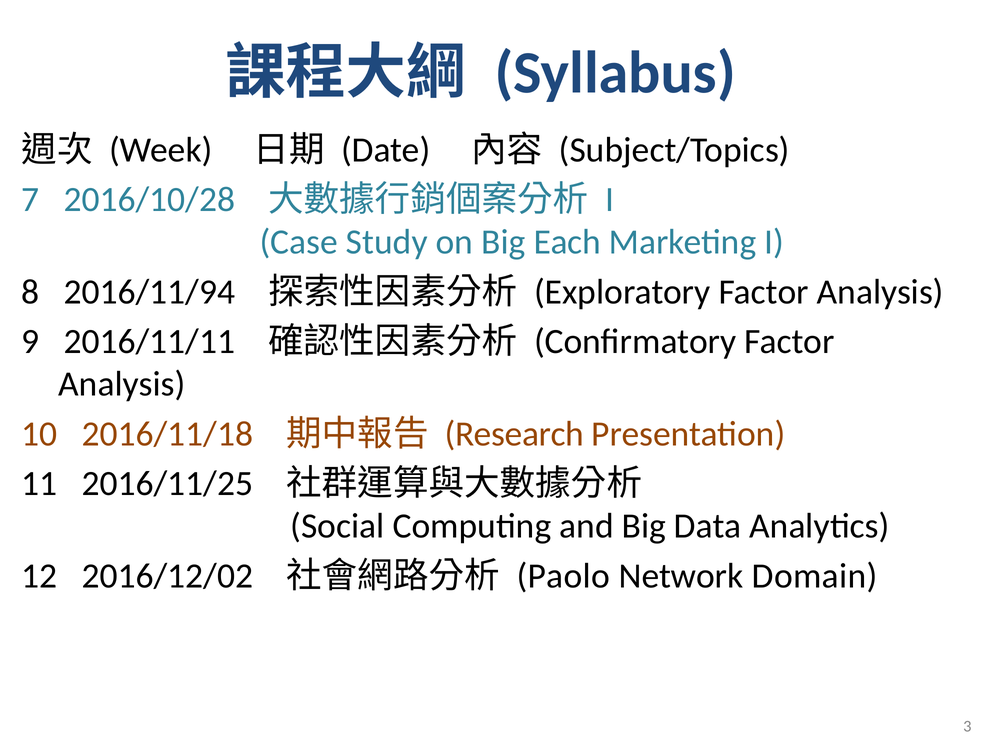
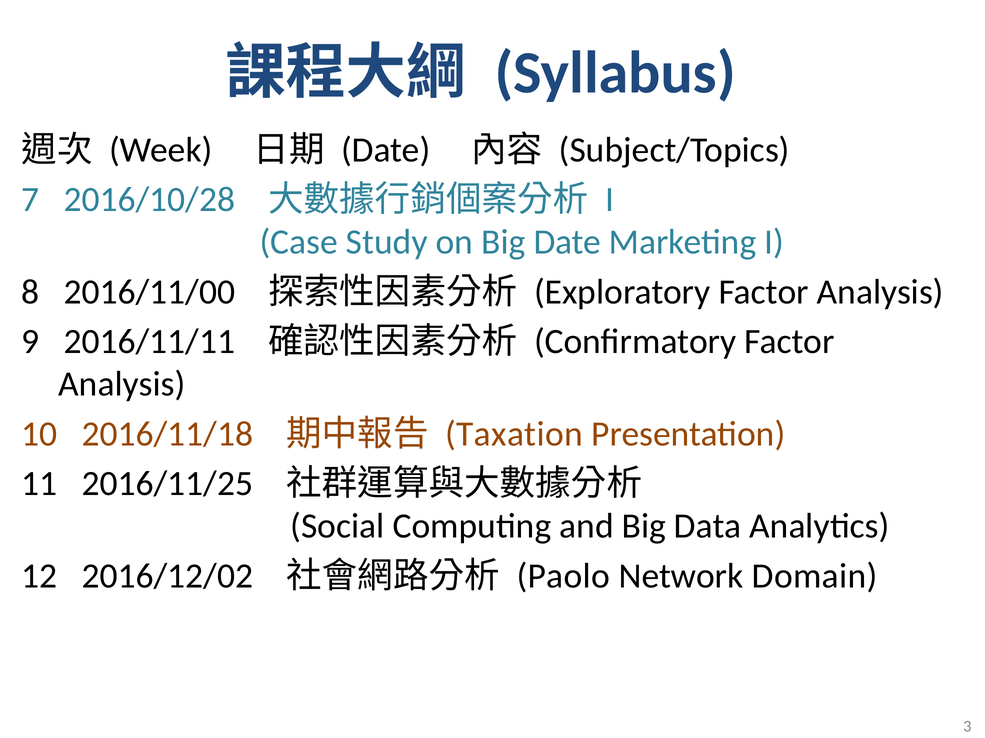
Big Each: Each -> Date (567, 242)
2016/11/94: 2016/11/94 -> 2016/11/00 (149, 292)
Research: Research -> Taxation (514, 434)
